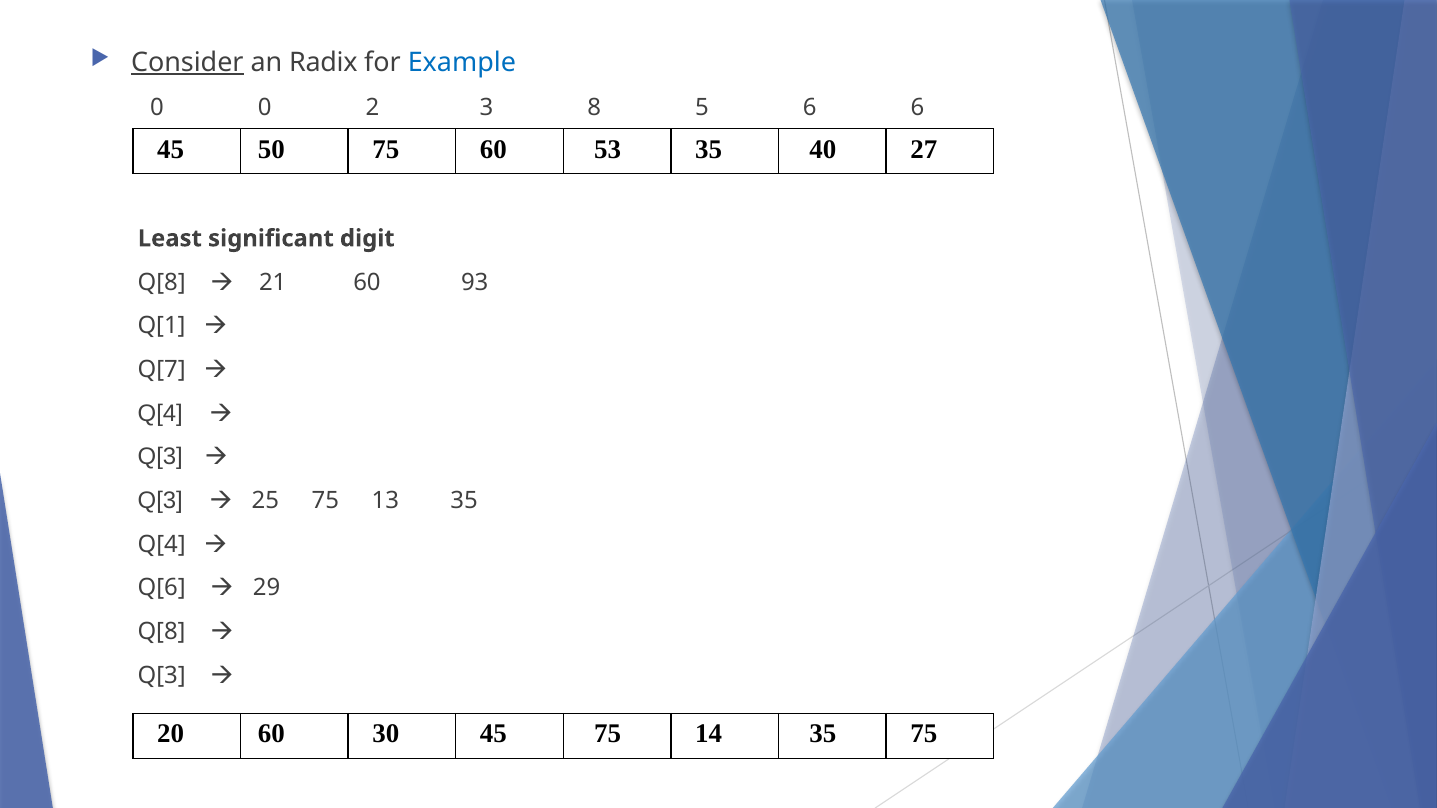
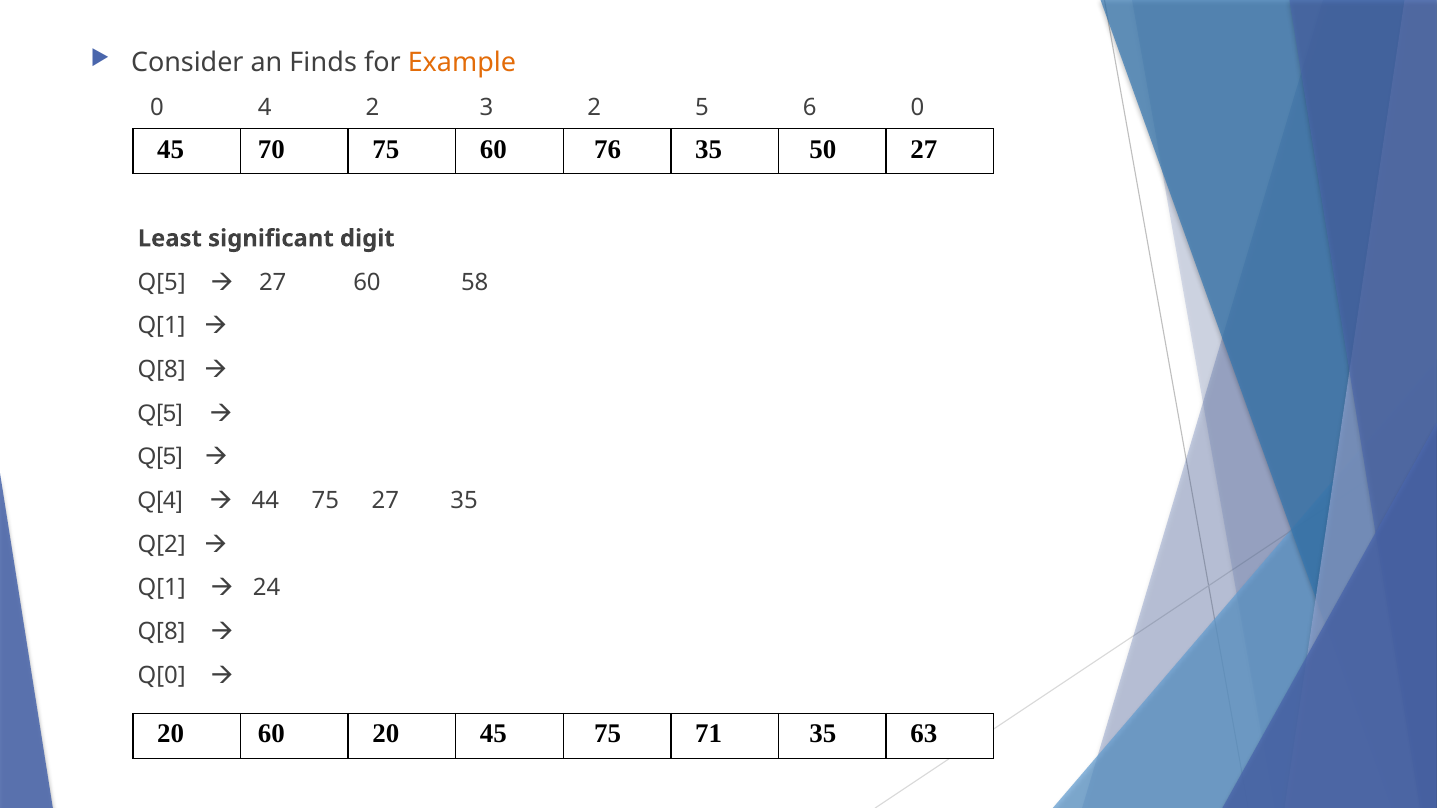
Consider underline: present -> none (187, 62)
Radix: Radix -> Finds (323, 62)
Example colour: blue -> orange (462, 62)
0 0: 0 -> 4 (265, 107)
3 8: 8 -> 2 (594, 107)
6 6: 6 -> 0 (917, 107)
50: 50 -> 70 (271, 149)
53: 53 -> 76 (608, 149)
40: 40 -> 50 (823, 149)
Q[8: Q[8 -> Q[5 (162, 282)
21: 21 -> 27 (273, 282)
93: 93 -> 58 (475, 282)
Q[7: Q[7 -> Q[8 (162, 370)
Q[4: Q[4 -> Q[5 (160, 413)
Q[3: Q[3 -> Q[5 (160, 457)
Q[3: Q[3 -> Q[4 (160, 501)
25: 25 -> 44 (265, 501)
75 13: 13 -> 27 (385, 501)
Q[4: Q[4 -> Q[2 (162, 544)
Q[6: Q[6 -> Q[1 (162, 588)
29: 29 -> 24 (267, 588)
Q[3: Q[3 -> Q[0 (162, 676)
60 30: 30 -> 20 (386, 734)
14: 14 -> 71 (709, 734)
35 75: 75 -> 63 (924, 734)
